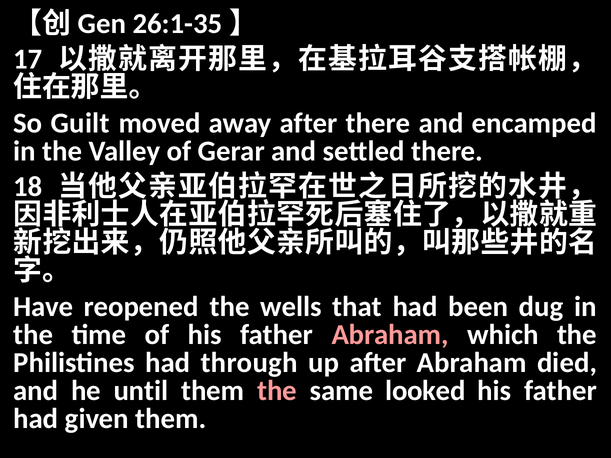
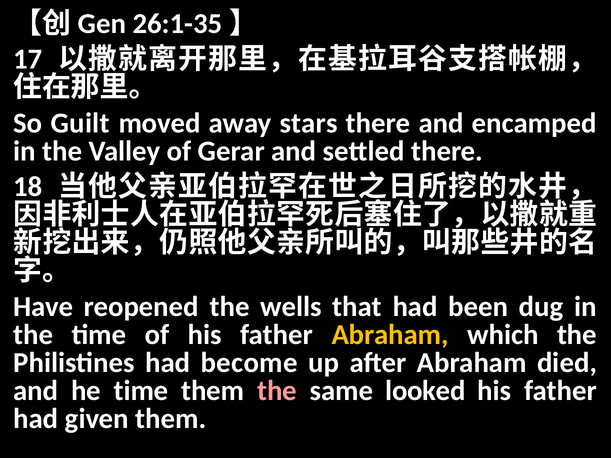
away after: after -> stars (309, 123)
Abraham colour: pink -> yellow (390, 335)
through: through -> become (249, 363)
he until: until -> time (141, 391)
